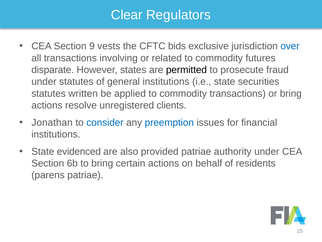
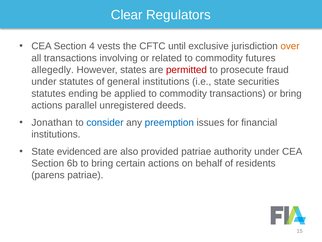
9: 9 -> 4 (92, 46)
bids: bids -> until (177, 46)
over colour: blue -> orange (290, 46)
disparate: disparate -> allegedly (53, 70)
permitted colour: black -> red (186, 70)
written: written -> ending (83, 93)
resolve: resolve -> parallel (81, 105)
clients: clients -> deeds (171, 105)
